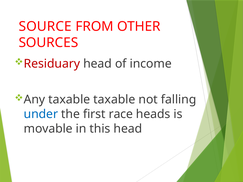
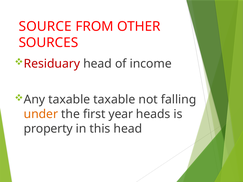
under colour: blue -> orange (41, 114)
race: race -> year (121, 114)
movable: movable -> property (48, 129)
